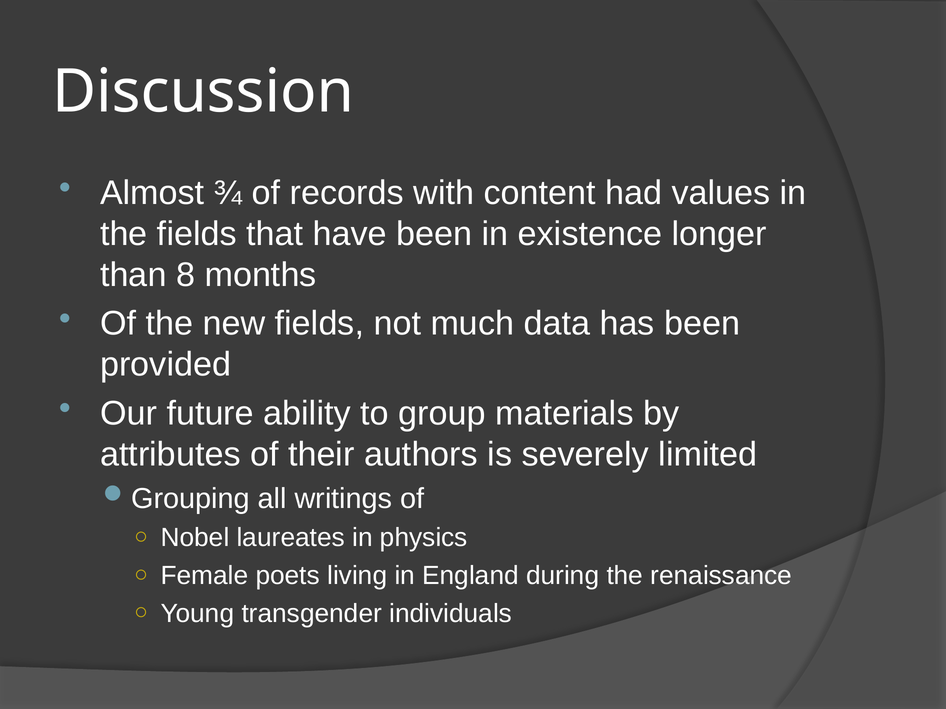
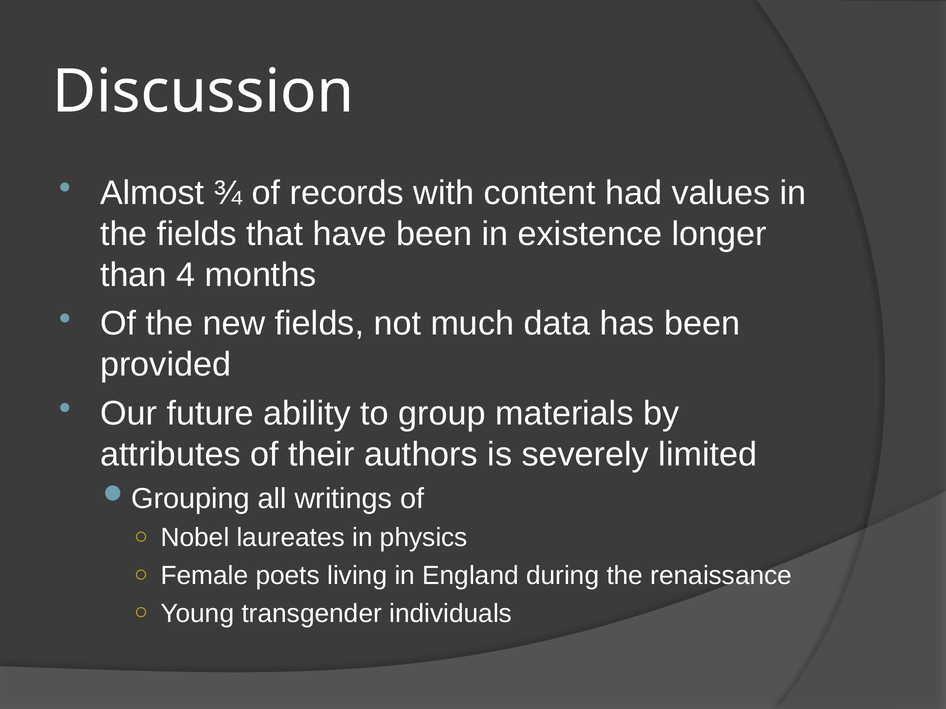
8: 8 -> 4 (185, 275)
